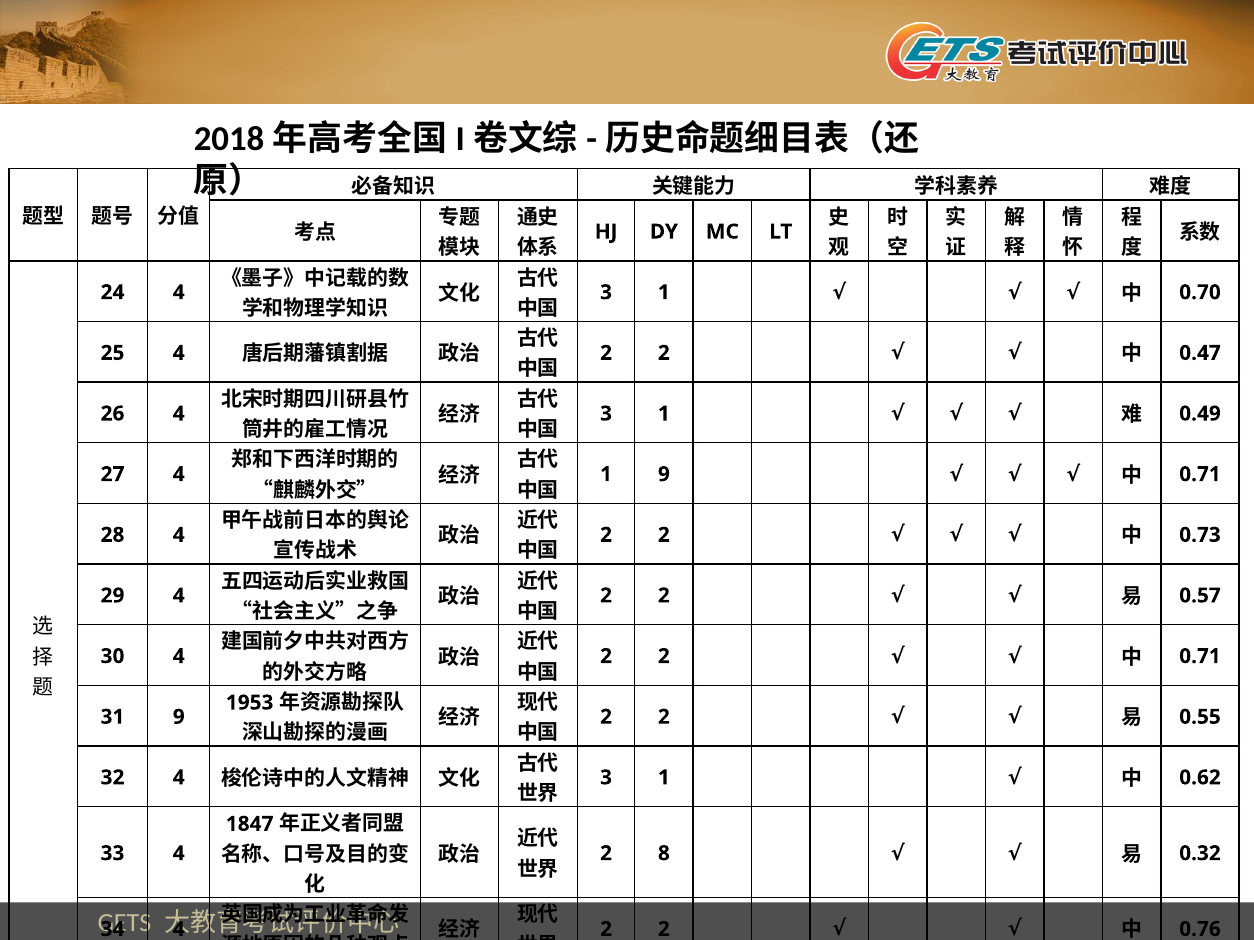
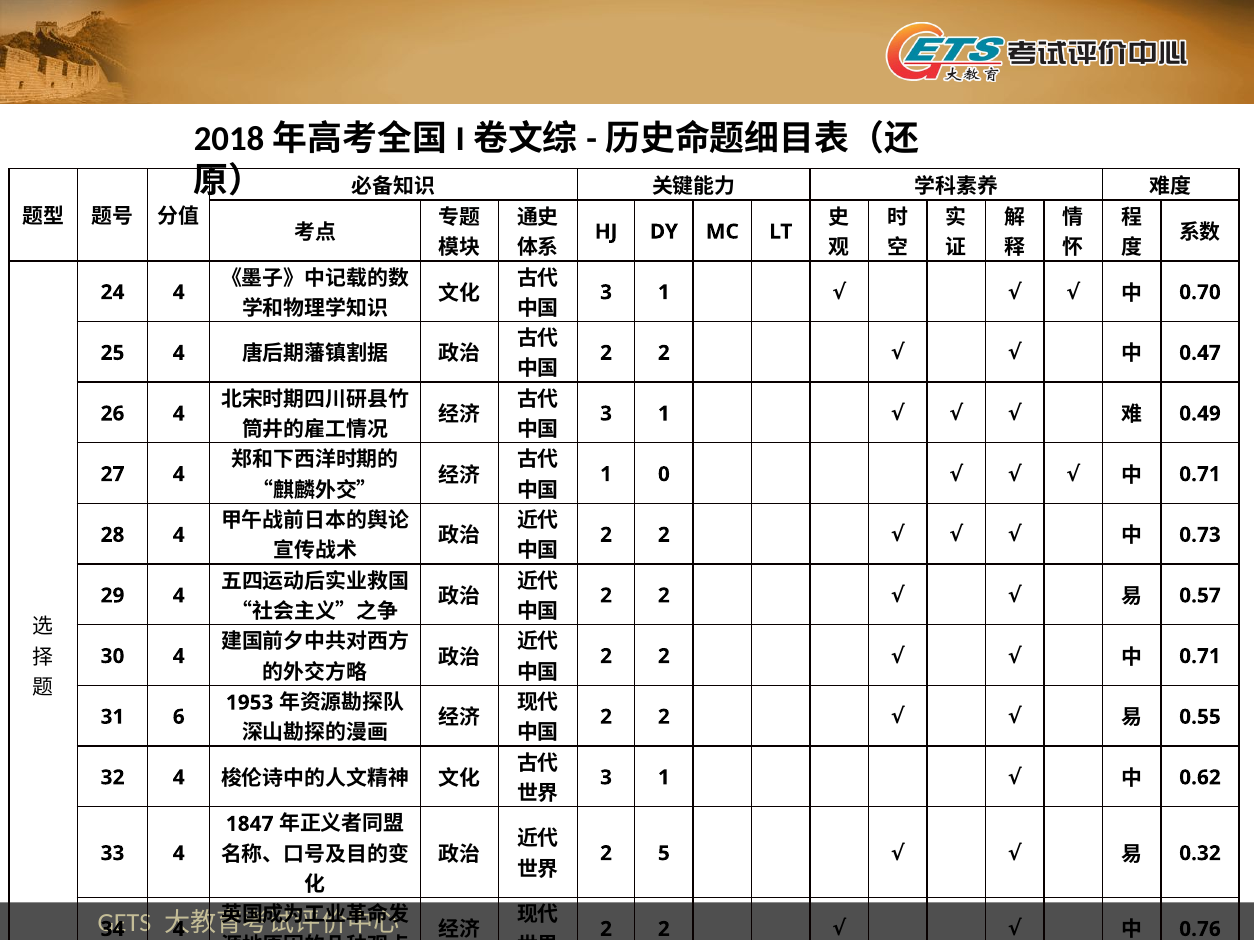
1 9: 9 -> 0 (664, 475)
31 9: 9 -> 6 (179, 717)
8: 8 -> 5 (664, 854)
